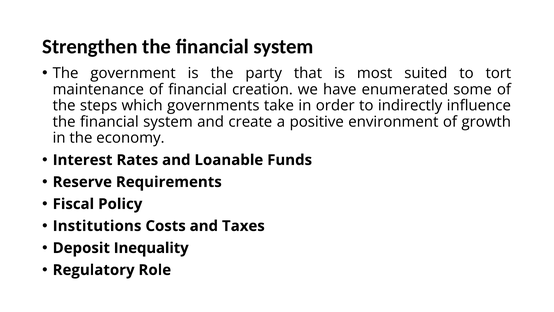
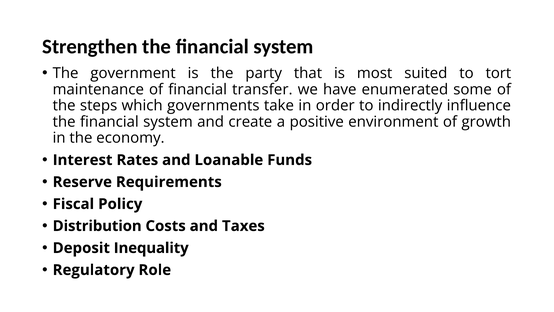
creation: creation -> transfer (262, 89)
Institutions: Institutions -> Distribution (97, 226)
